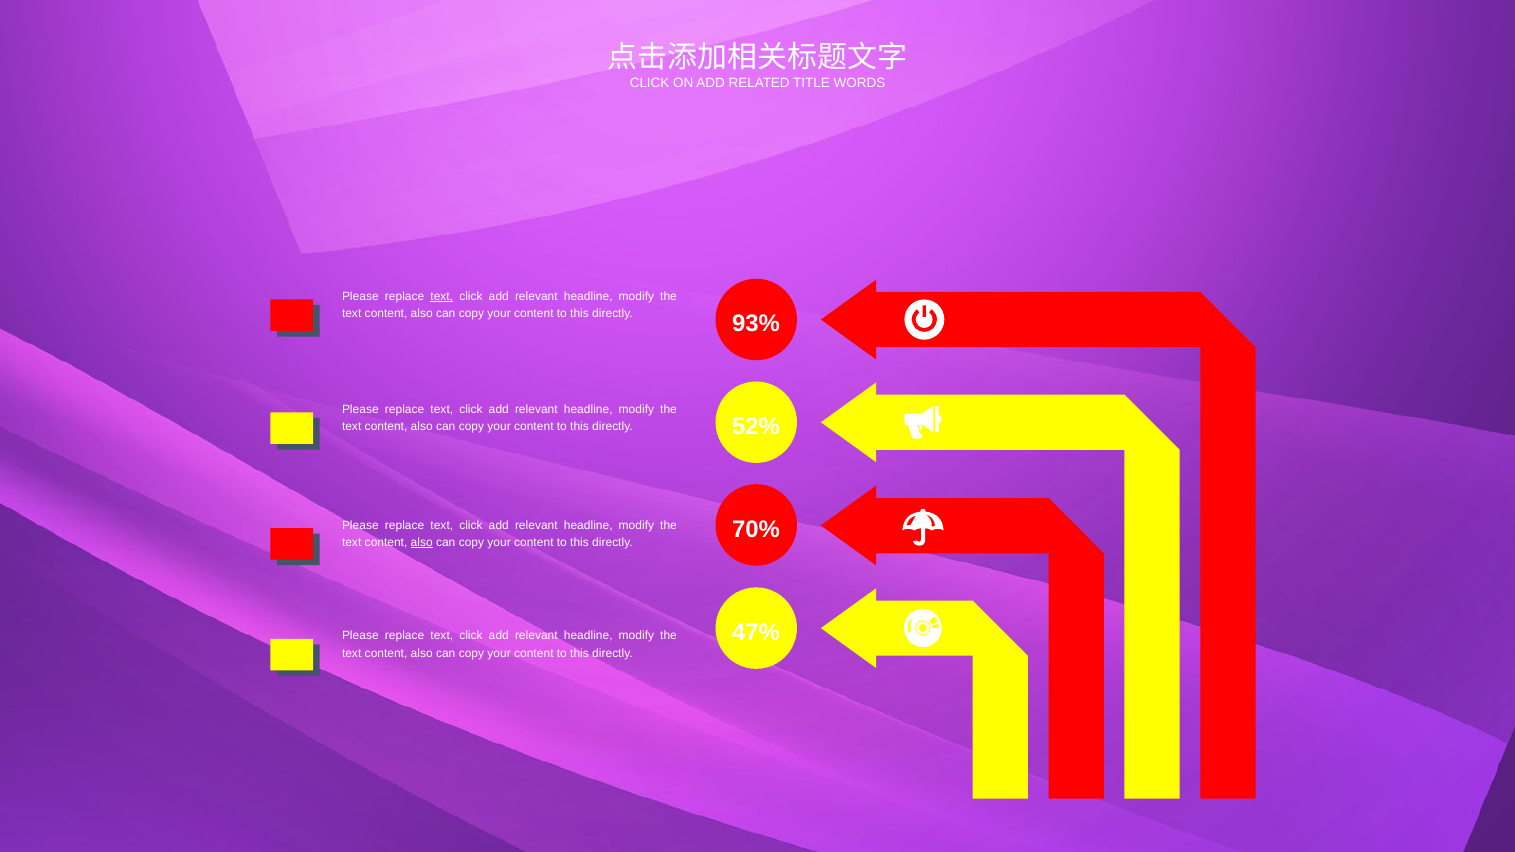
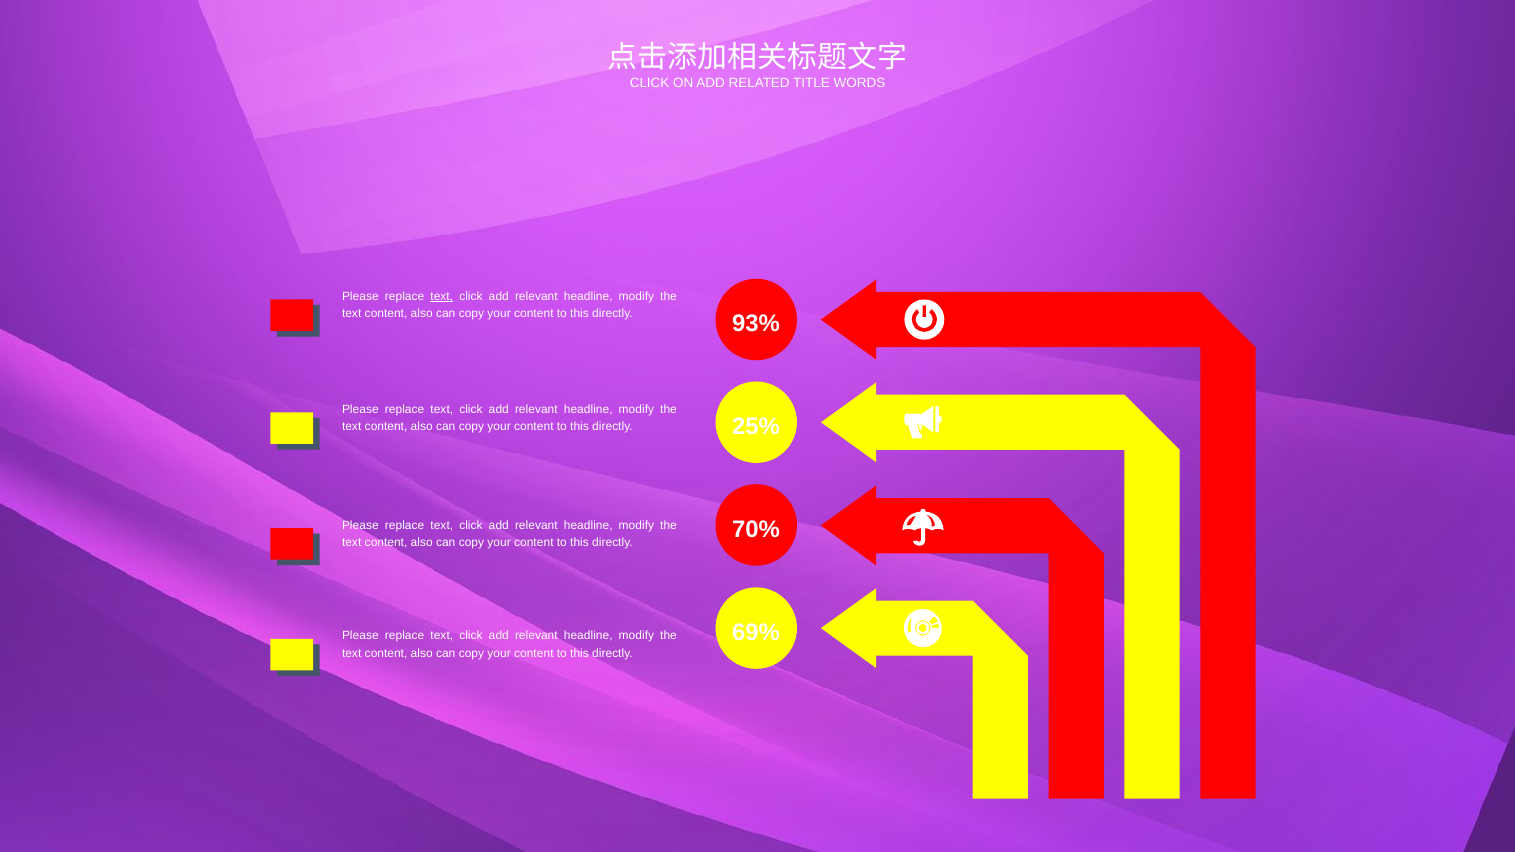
52%: 52% -> 25% (756, 427)
also underline: present -> none (422, 542)
47%: 47% -> 69% (756, 633)
